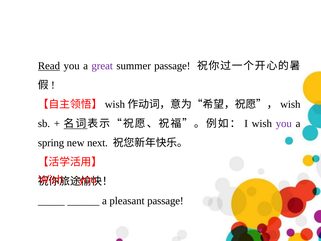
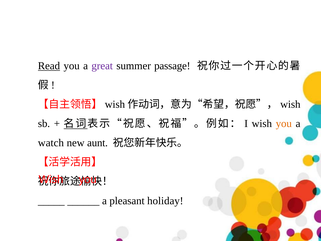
you colour: purple -> orange (284, 123)
spring: spring -> watch (51, 143)
next: next -> aunt (98, 143)
pleasant passage: passage -> holiday (165, 201)
